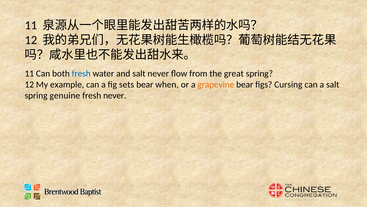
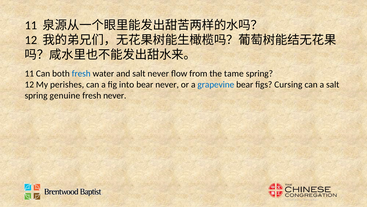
great: great -> tame (234, 73)
example: example -> perishes (67, 84)
sets: sets -> into (127, 84)
bear when: when -> never (167, 84)
grapevine colour: orange -> blue (216, 84)
